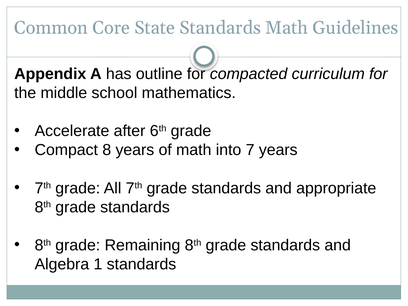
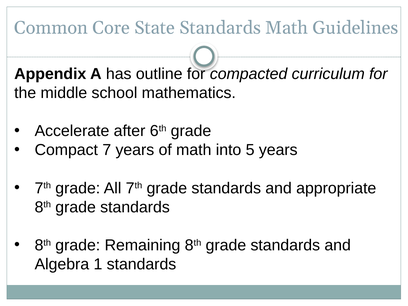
8: 8 -> 7 (107, 150)
7: 7 -> 5 (250, 150)
